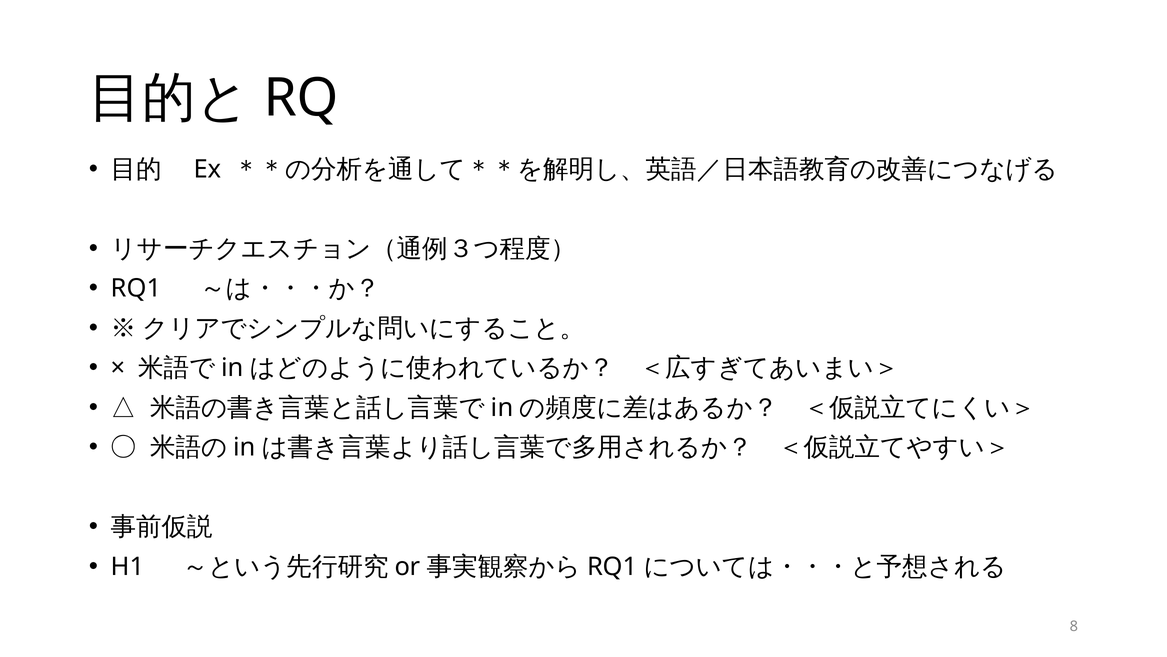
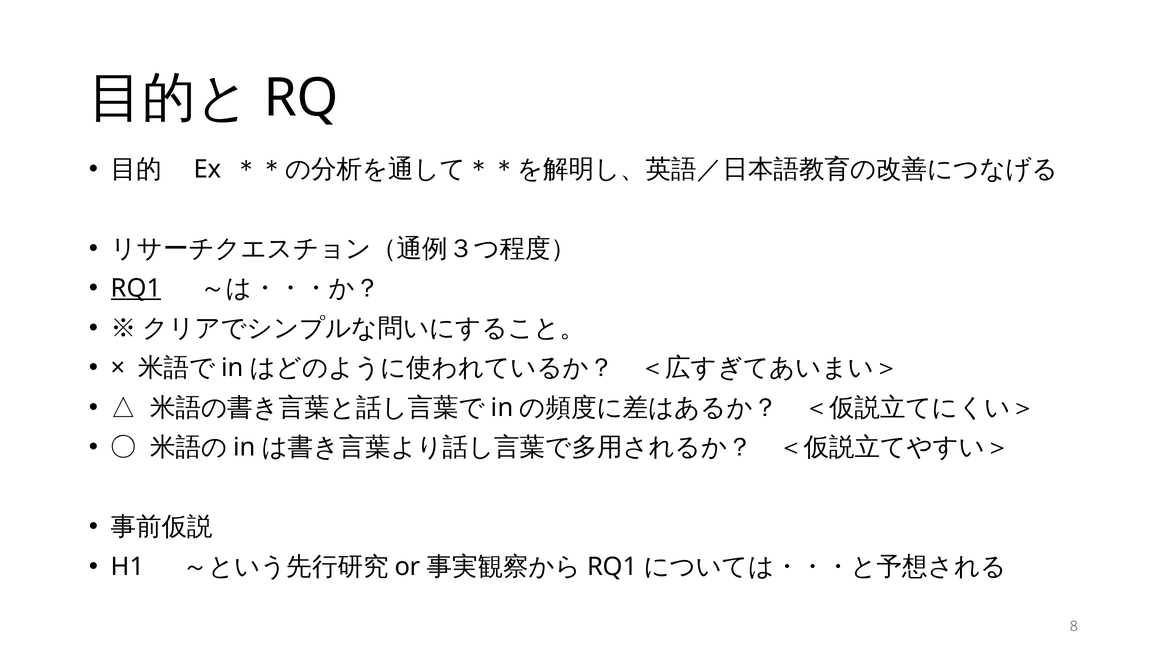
RQ1 underline: none -> present (136, 288)
